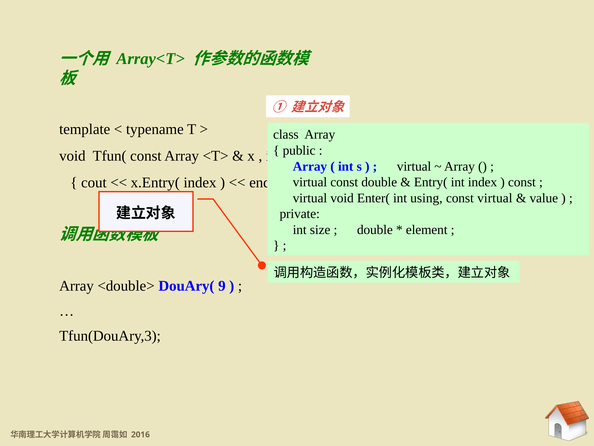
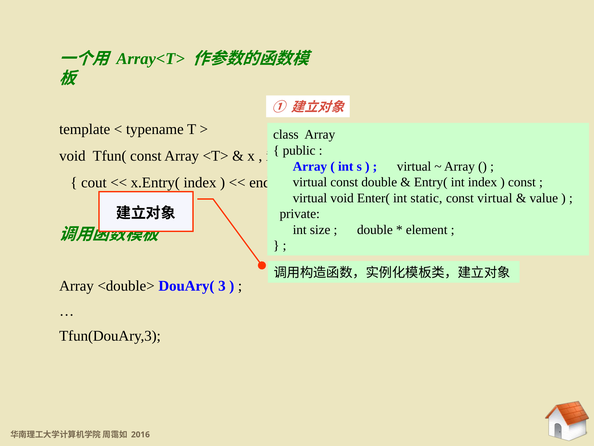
using: using -> static (426, 198)
9: 9 -> 3 (222, 286)
